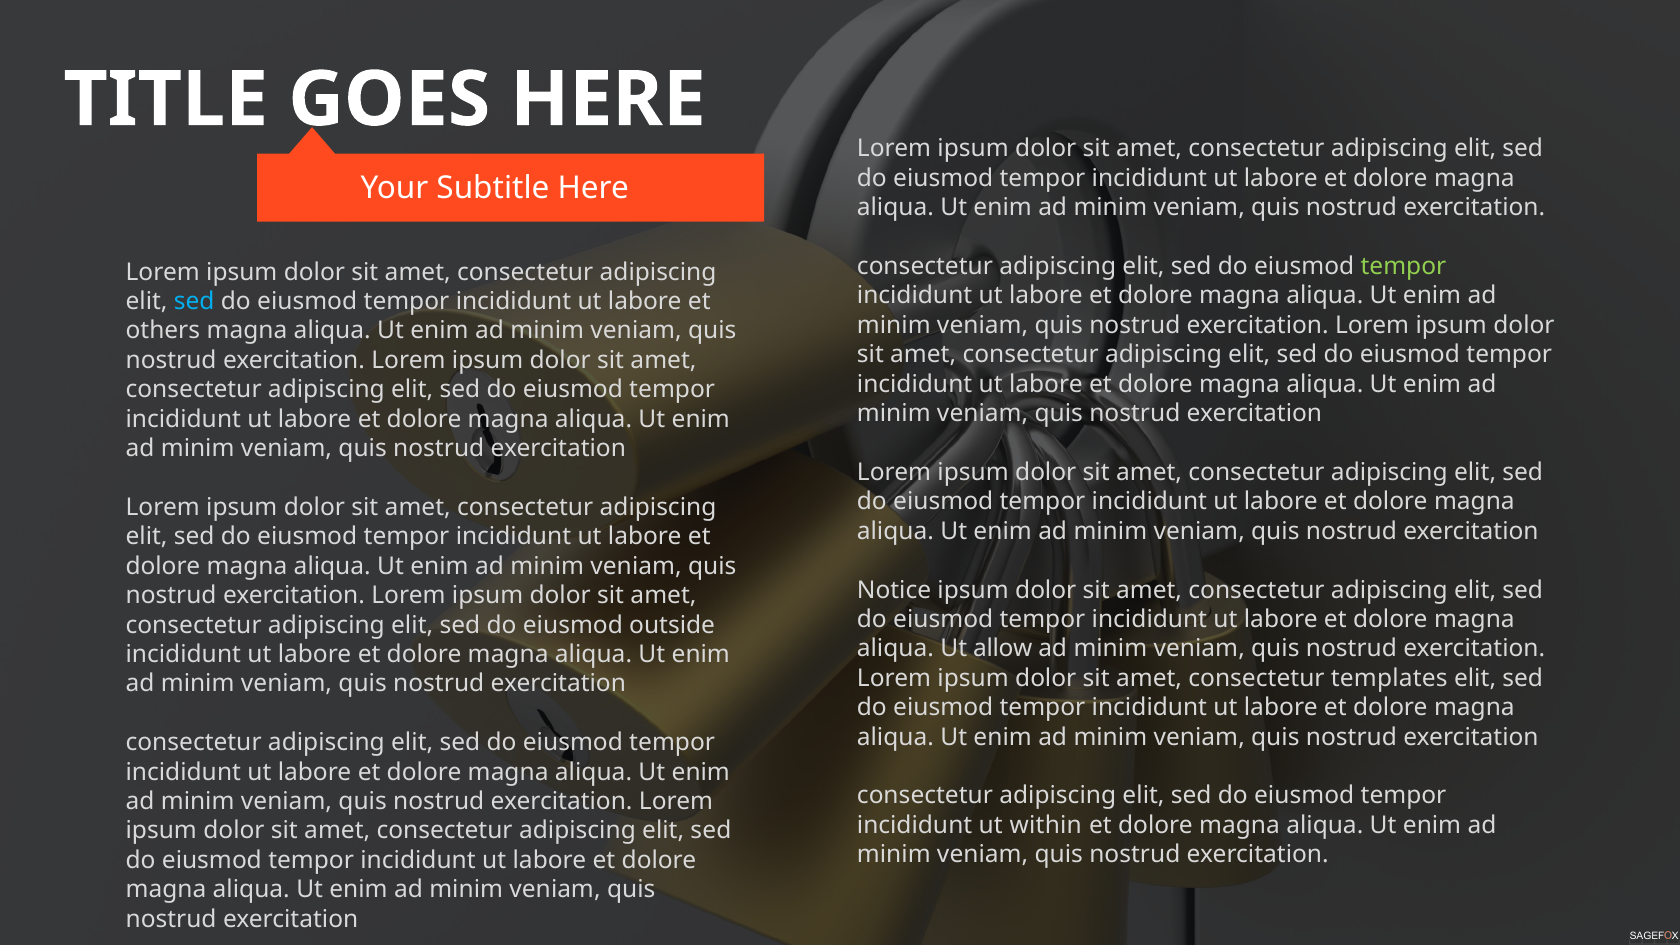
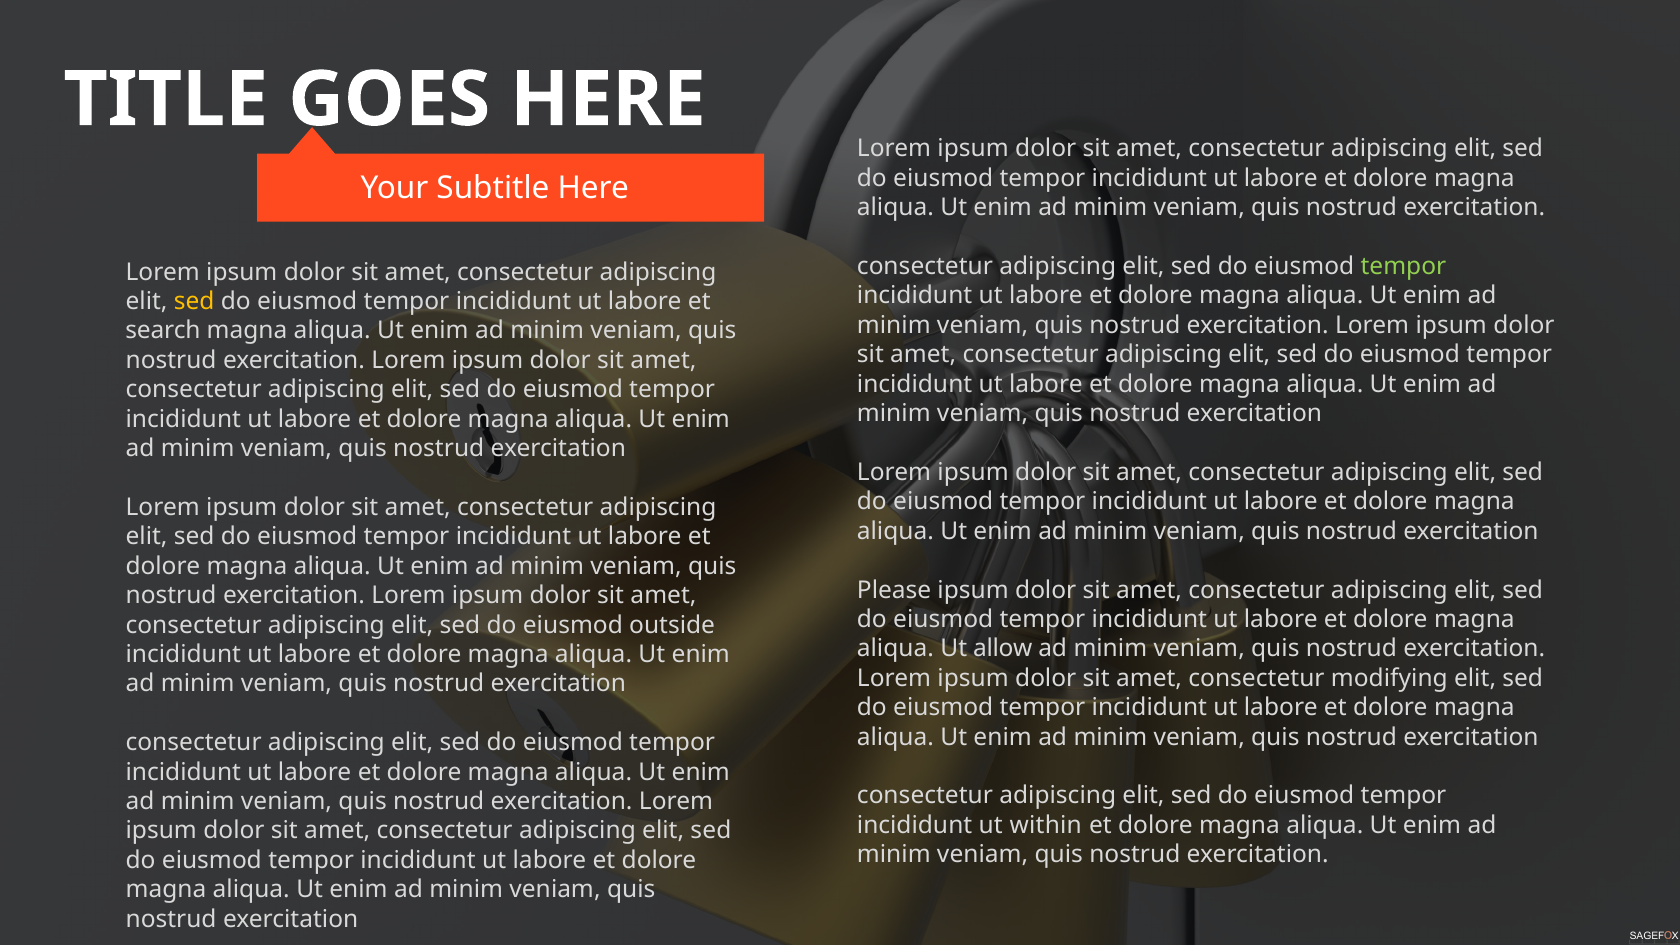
sed colour: light blue -> yellow (194, 301)
others: others -> search (163, 331)
Notice: Notice -> Please (894, 590)
templates: templates -> modifying (1389, 678)
